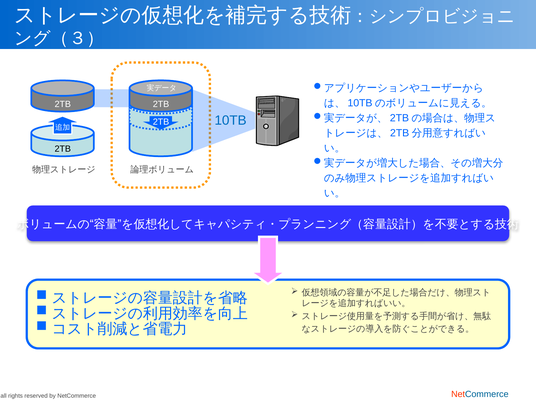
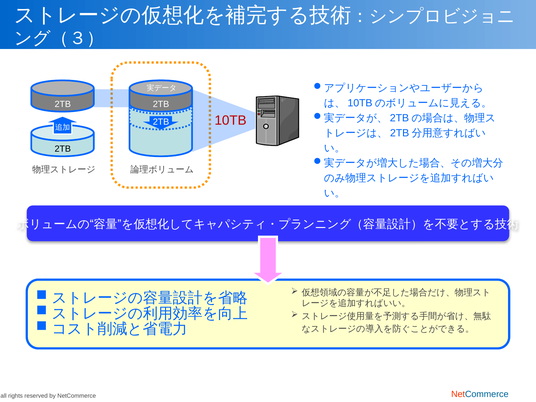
10TB colour: blue -> red (231, 120)
